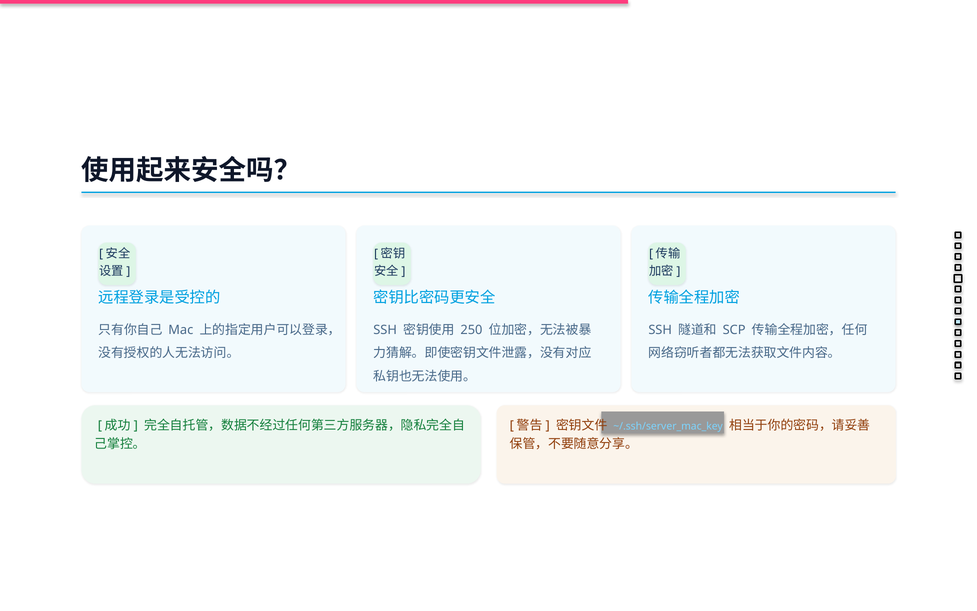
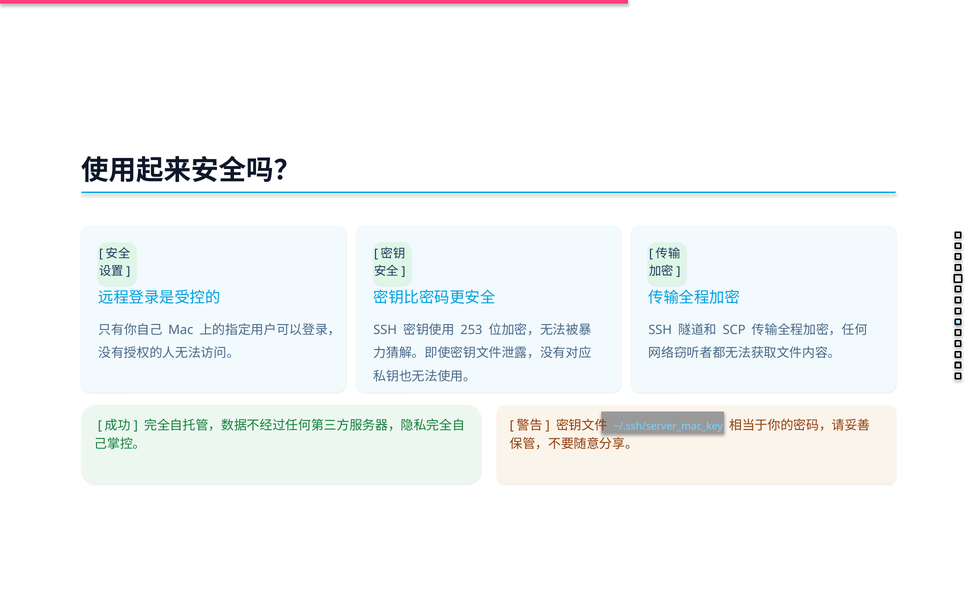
250: 250 -> 253 (471, 330)
